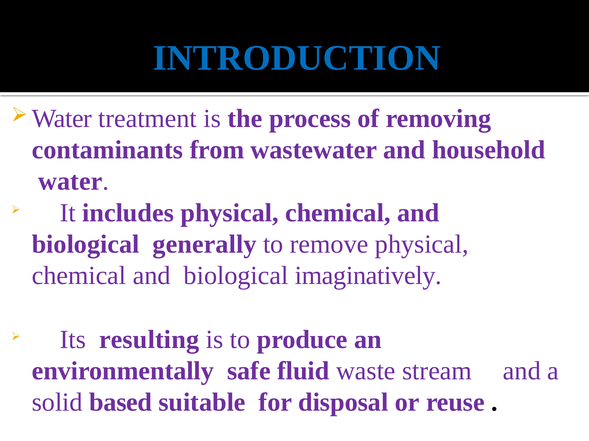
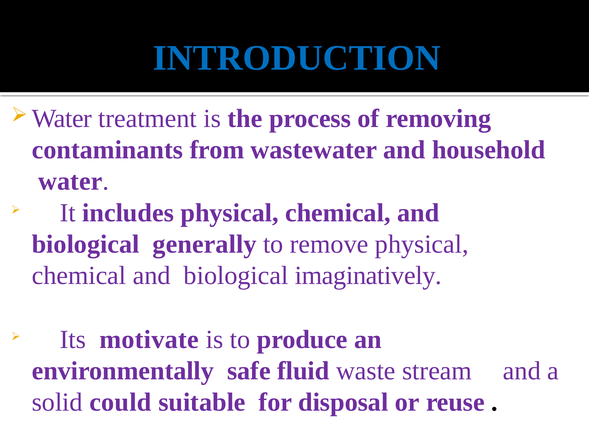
resulting: resulting -> motivate (149, 340)
based: based -> could (120, 403)
